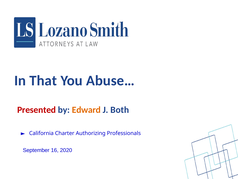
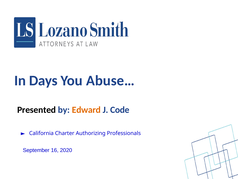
That: That -> Days (43, 80)
Presented colour: red -> black (37, 110)
Both: Both -> Code (120, 110)
